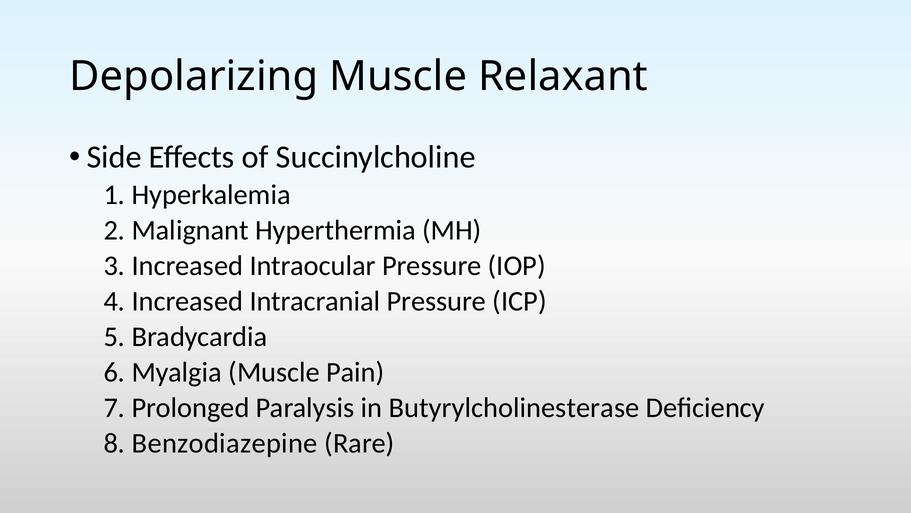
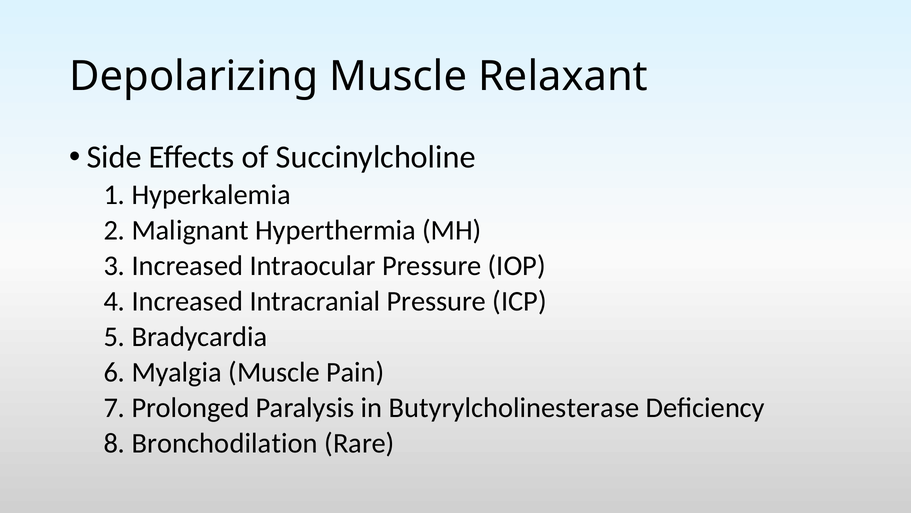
Benzodiazepine: Benzodiazepine -> Bronchodilation (225, 443)
